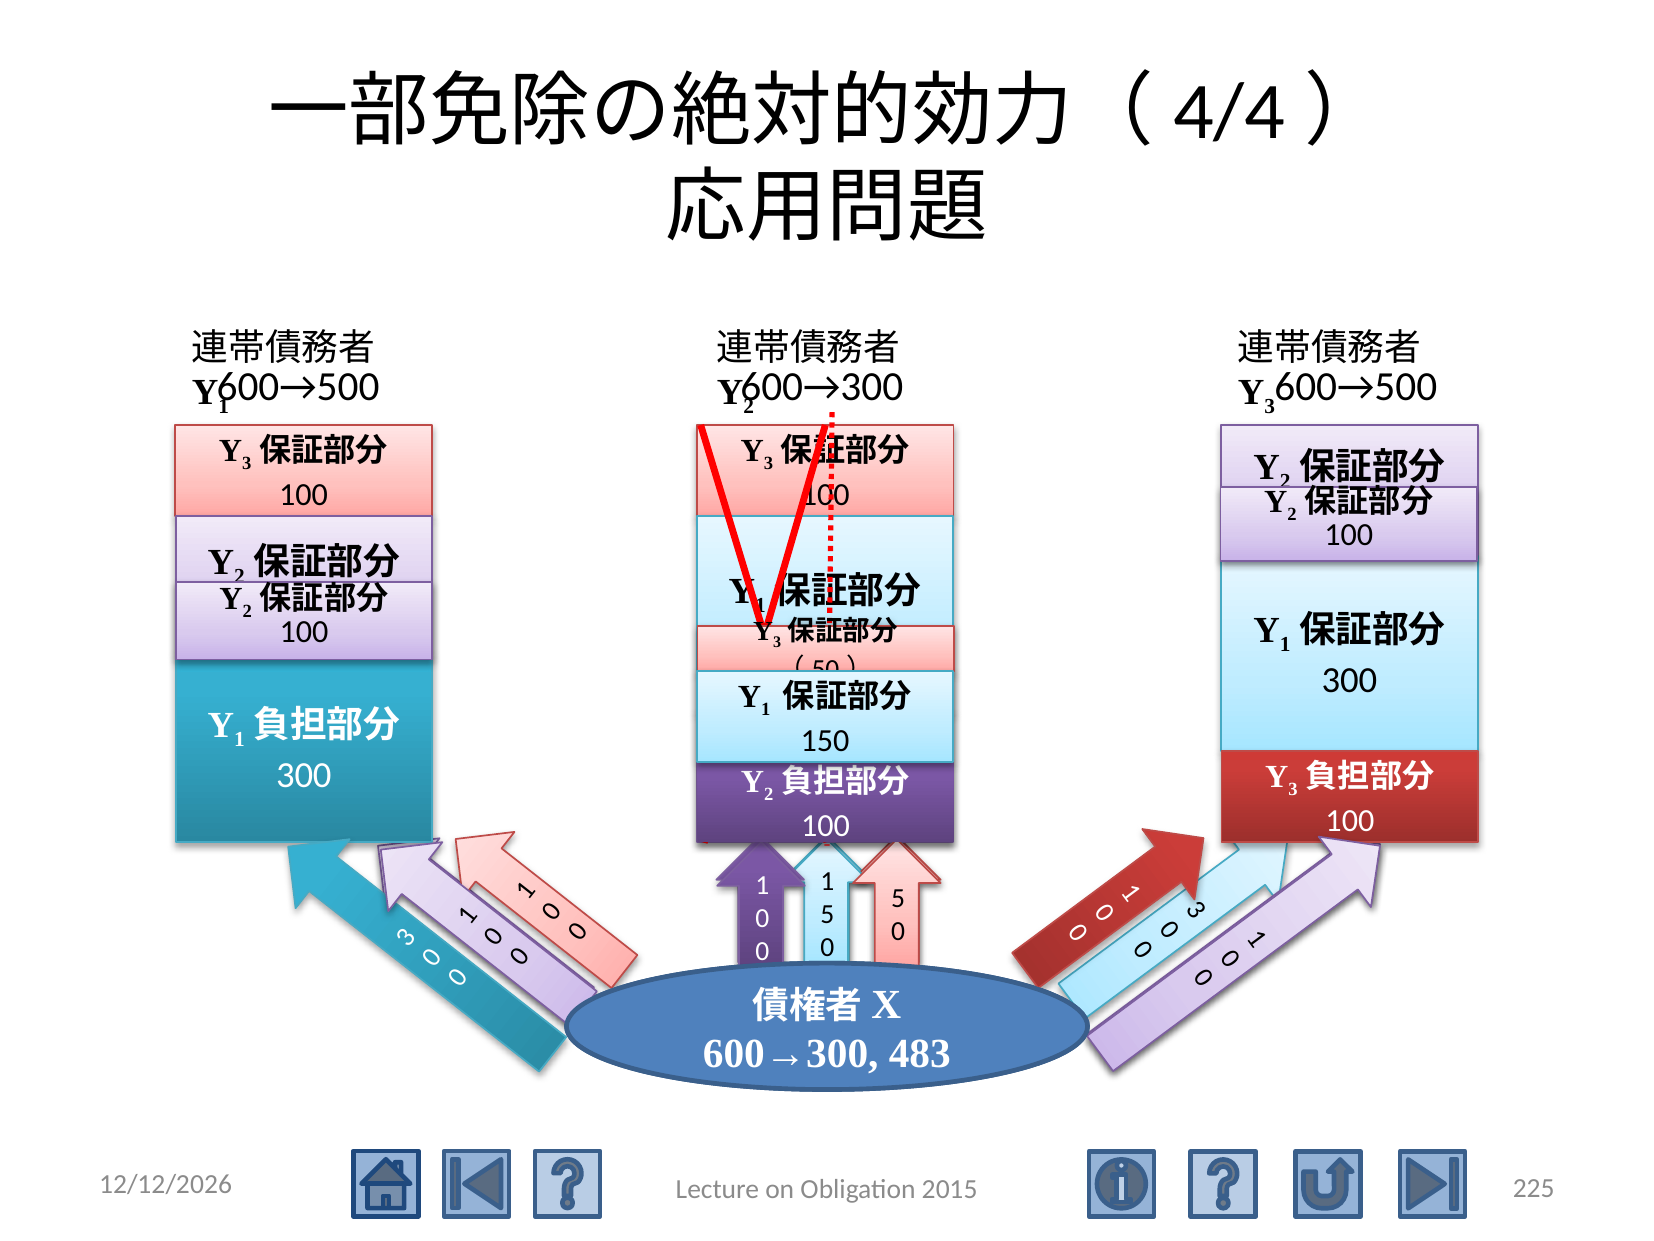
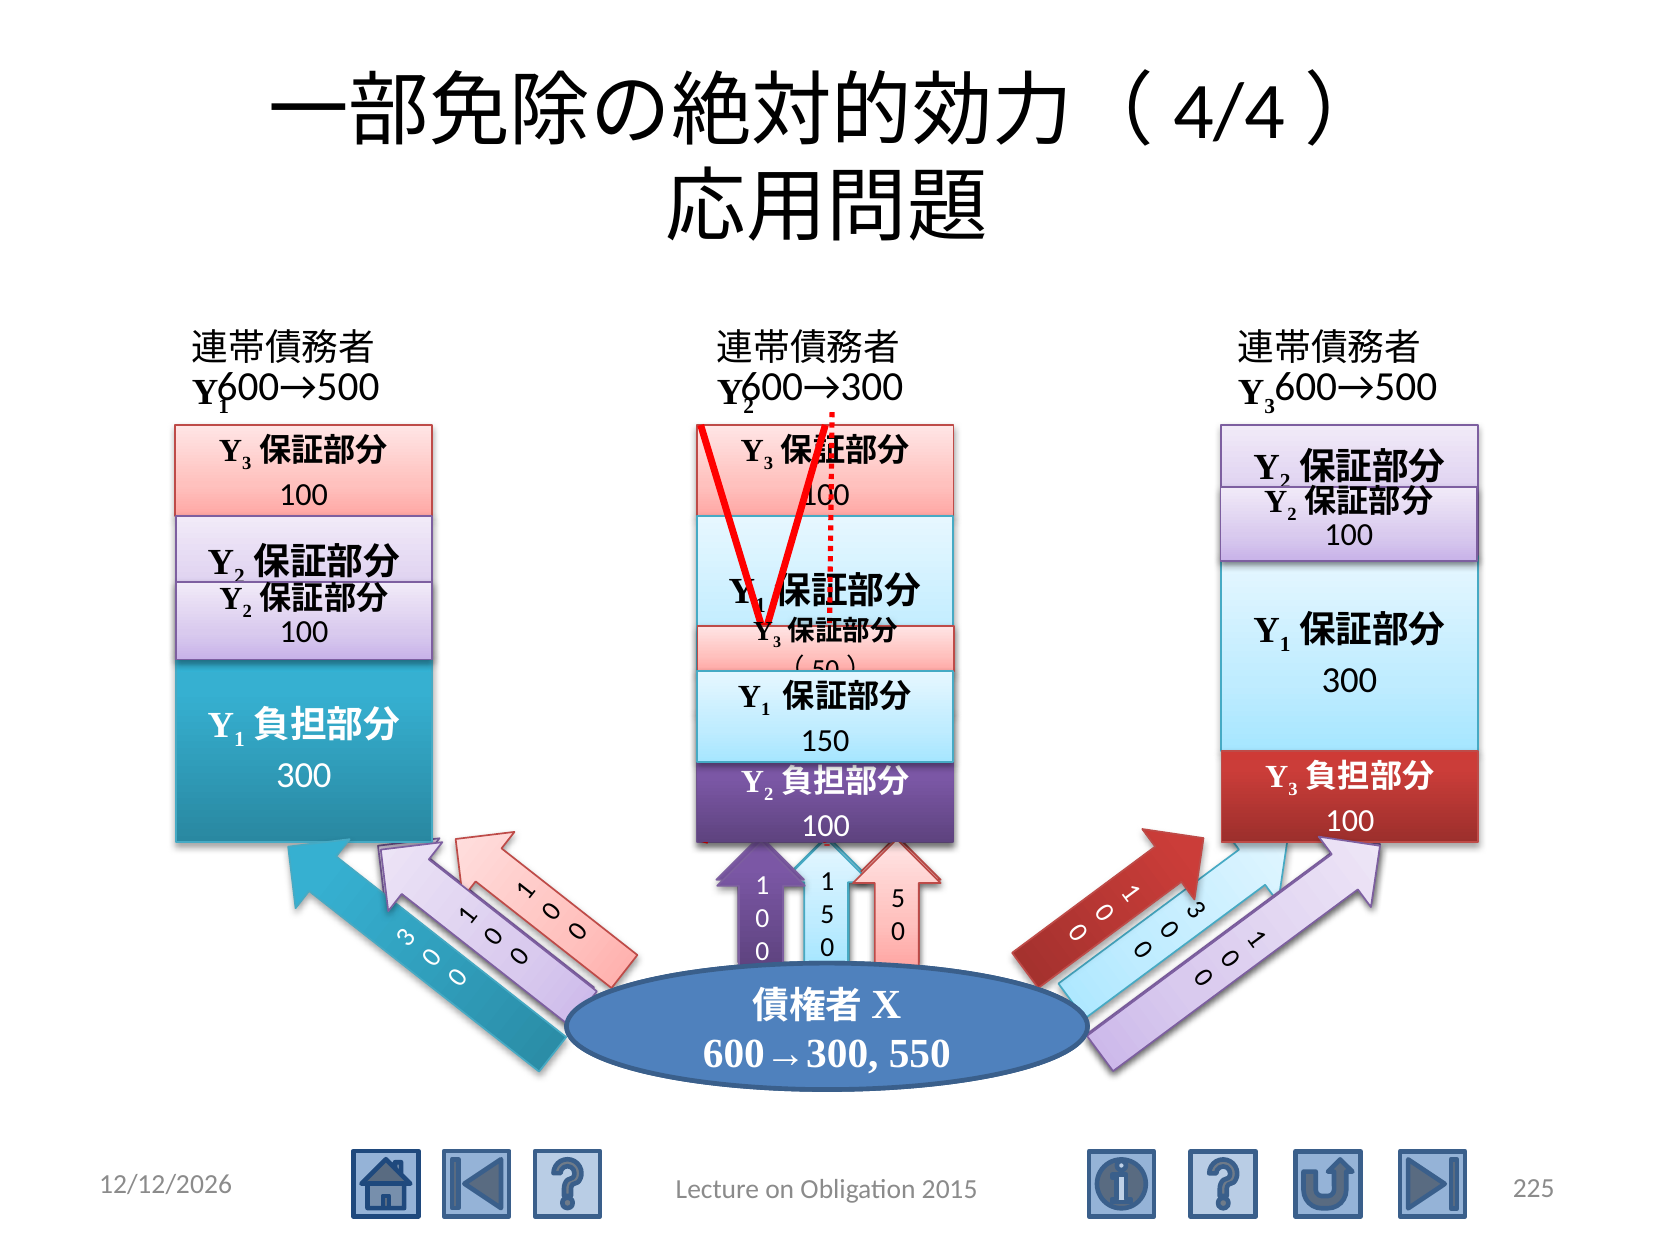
483: 483 -> 550 (920, 1054)
